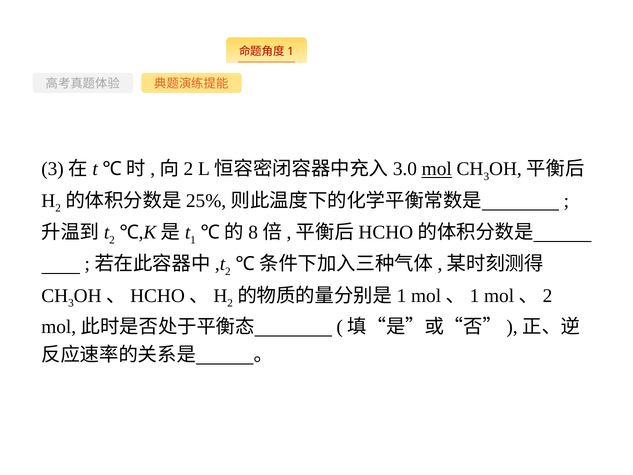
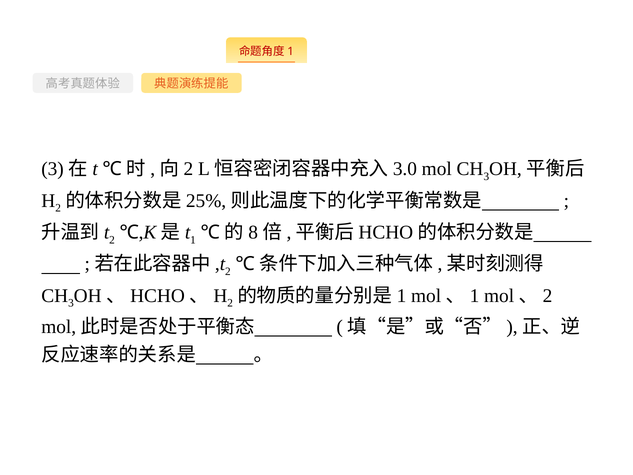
mol underline: present -> none (437, 169)
